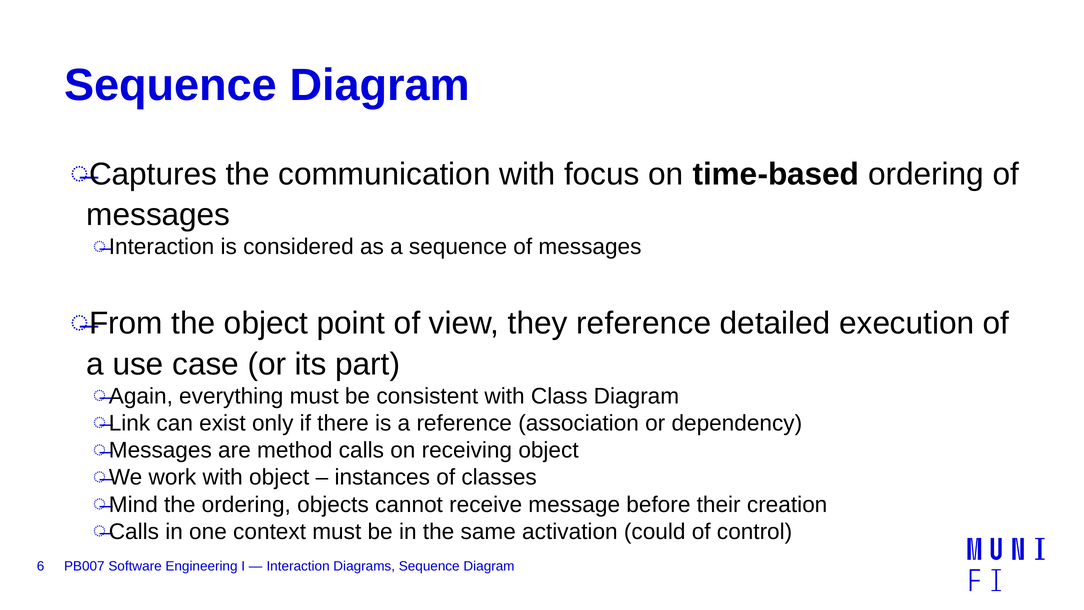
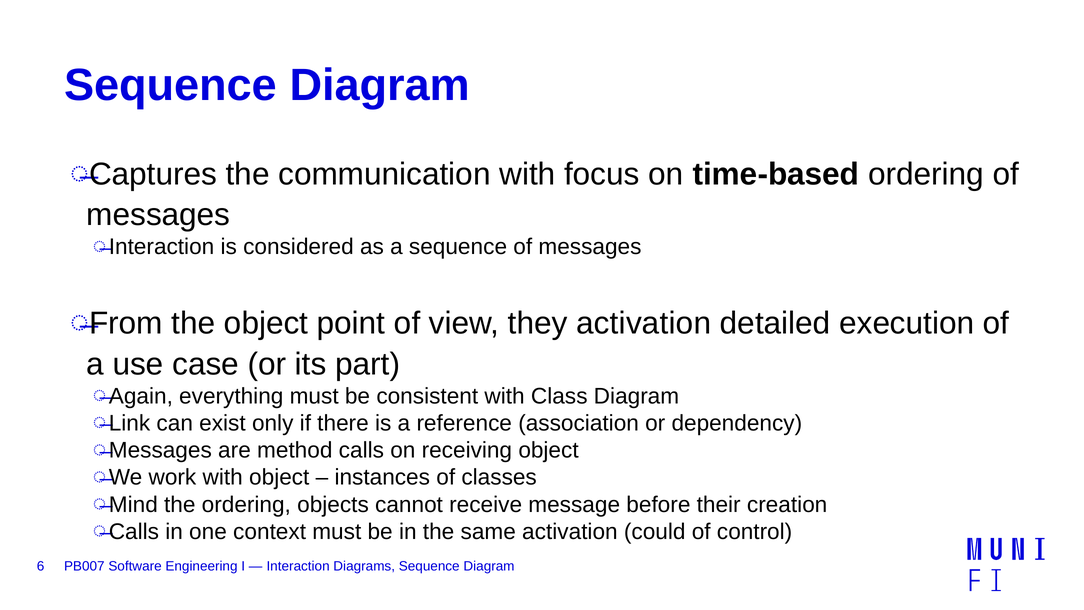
they reference: reference -> activation (644, 323)
